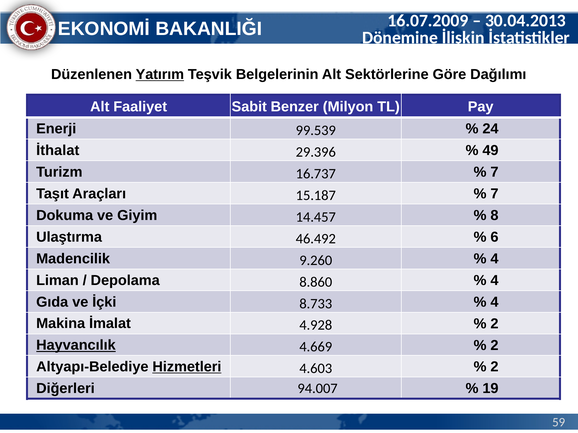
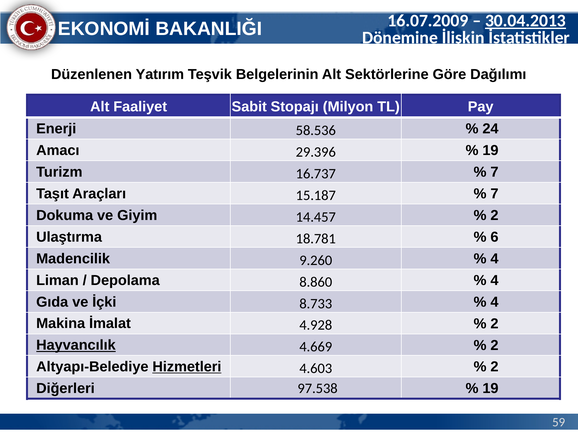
30.04.2013 underline: none -> present (525, 21)
Yatırım underline: present -> none (160, 75)
Benzer: Benzer -> Stopajı (295, 107)
99.539: 99.539 -> 58.536 (316, 131)
İthalat: İthalat -> Amacı (58, 151)
49: 49 -> 19 (491, 151)
8: 8 -> 2 (495, 216)
46.492: 46.492 -> 18.781 (316, 239)
94.007: 94.007 -> 97.538 (318, 389)
